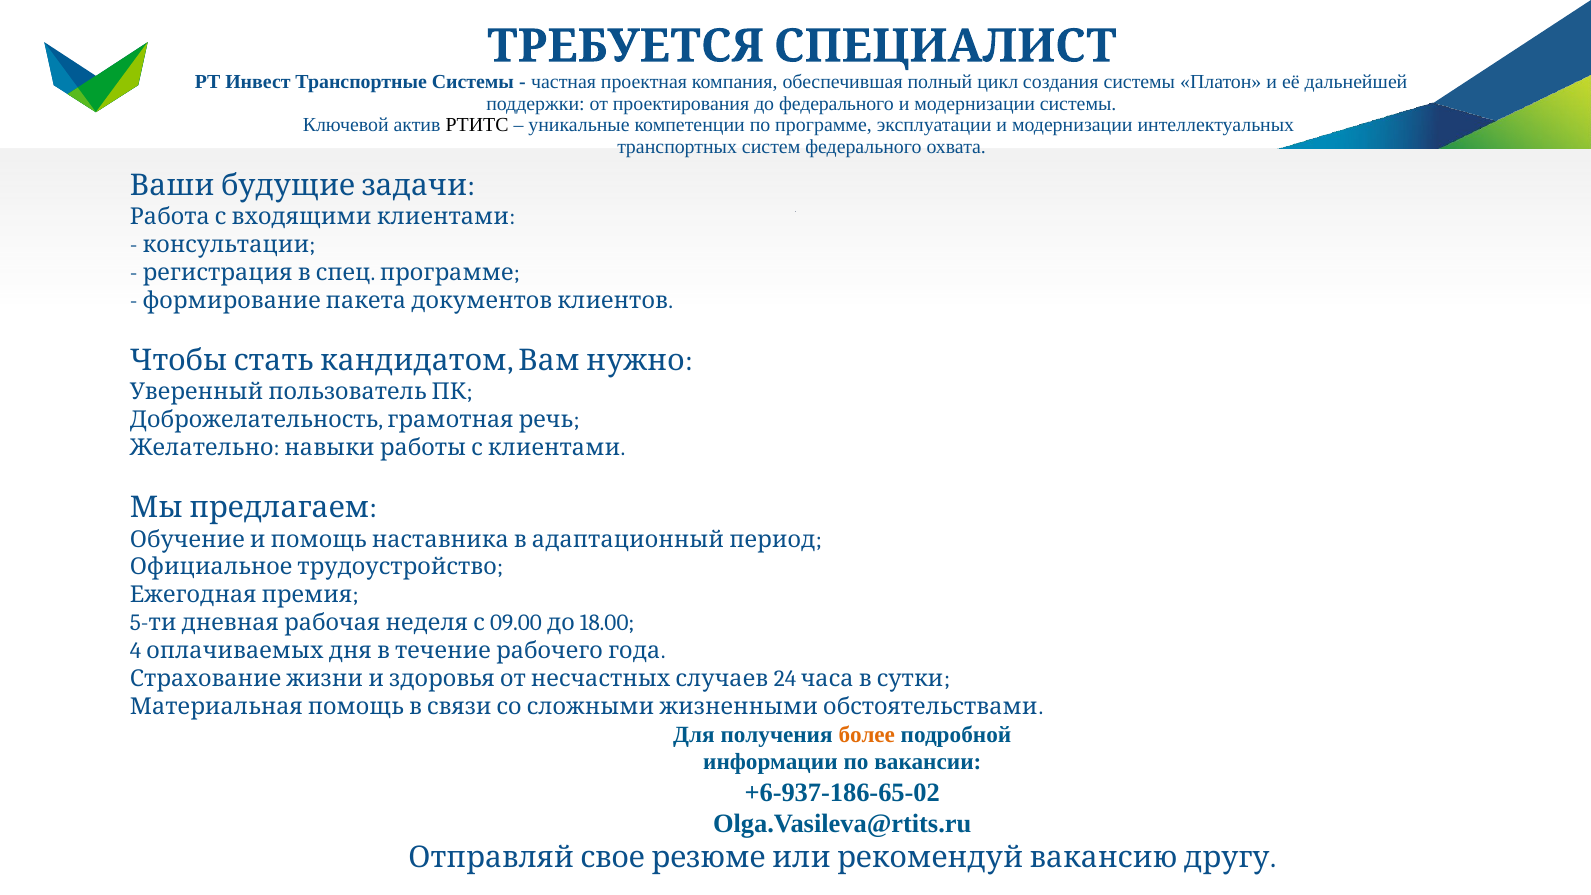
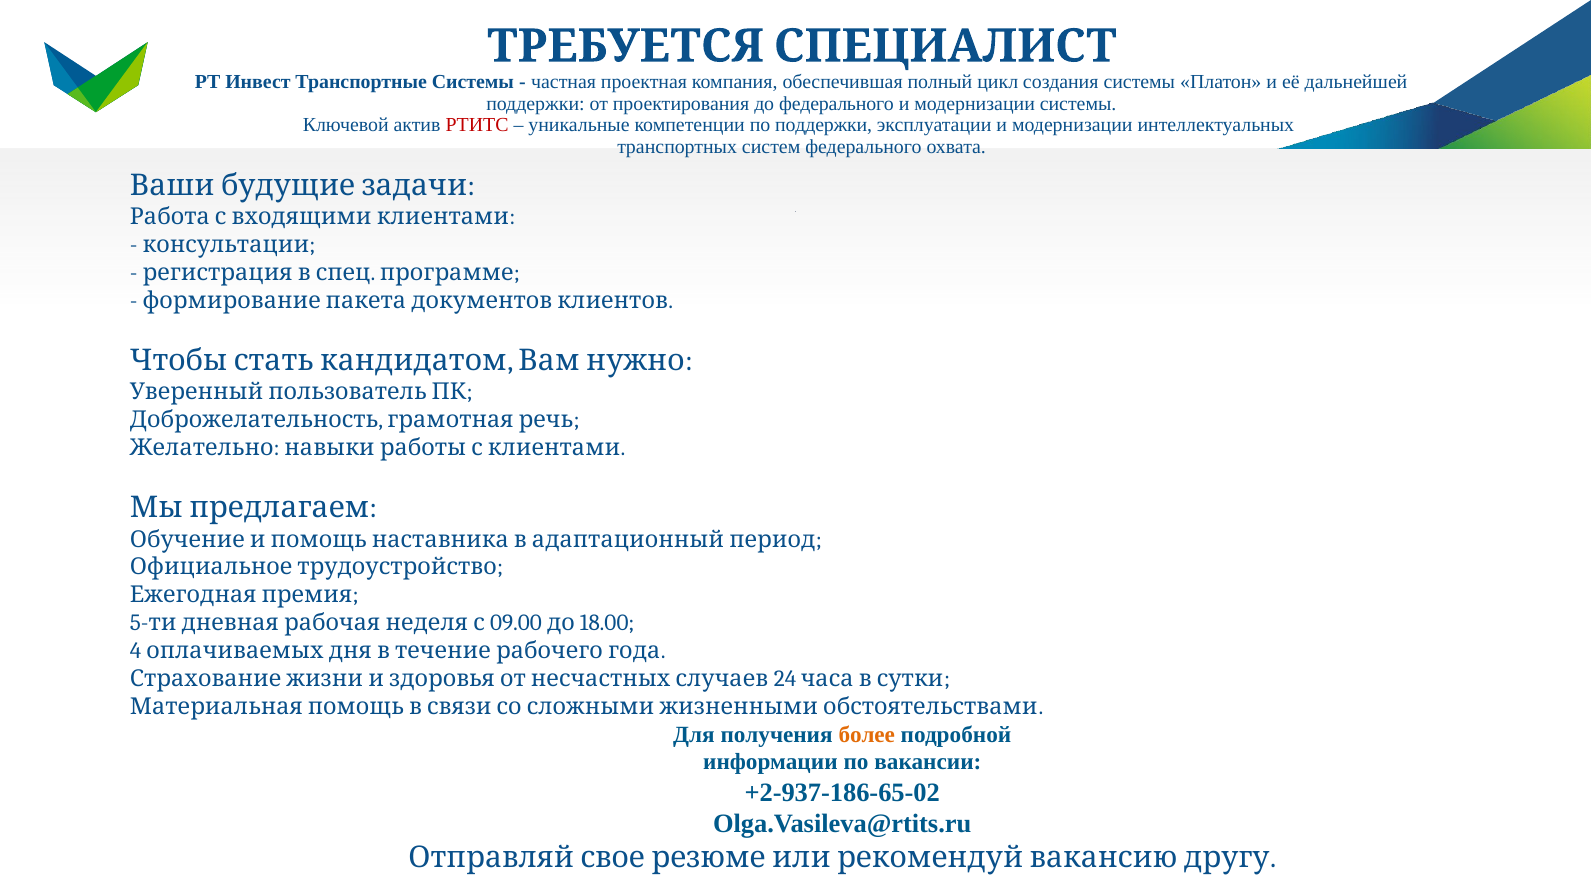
РТИТС colour: black -> red (477, 125)
по программе: программе -> поддержки (824, 125)
+6-937-186-65-02: +6-937-186-65-02 -> +2-937-186-65-02 (842, 792)
